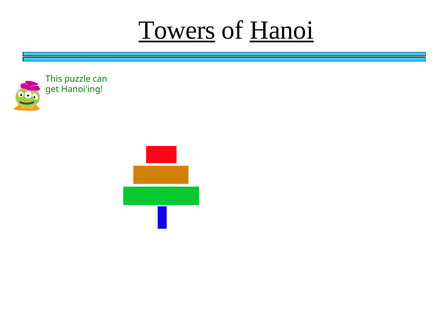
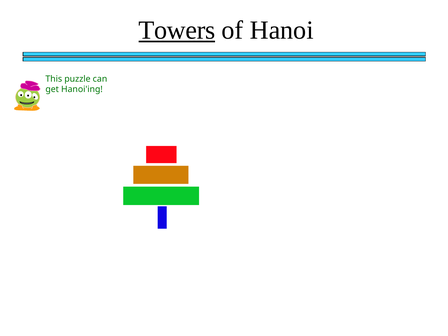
Hanoi underline: present -> none (282, 30)
